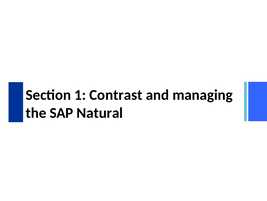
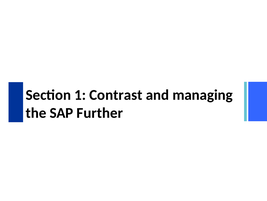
Natural: Natural -> Further (100, 112)
